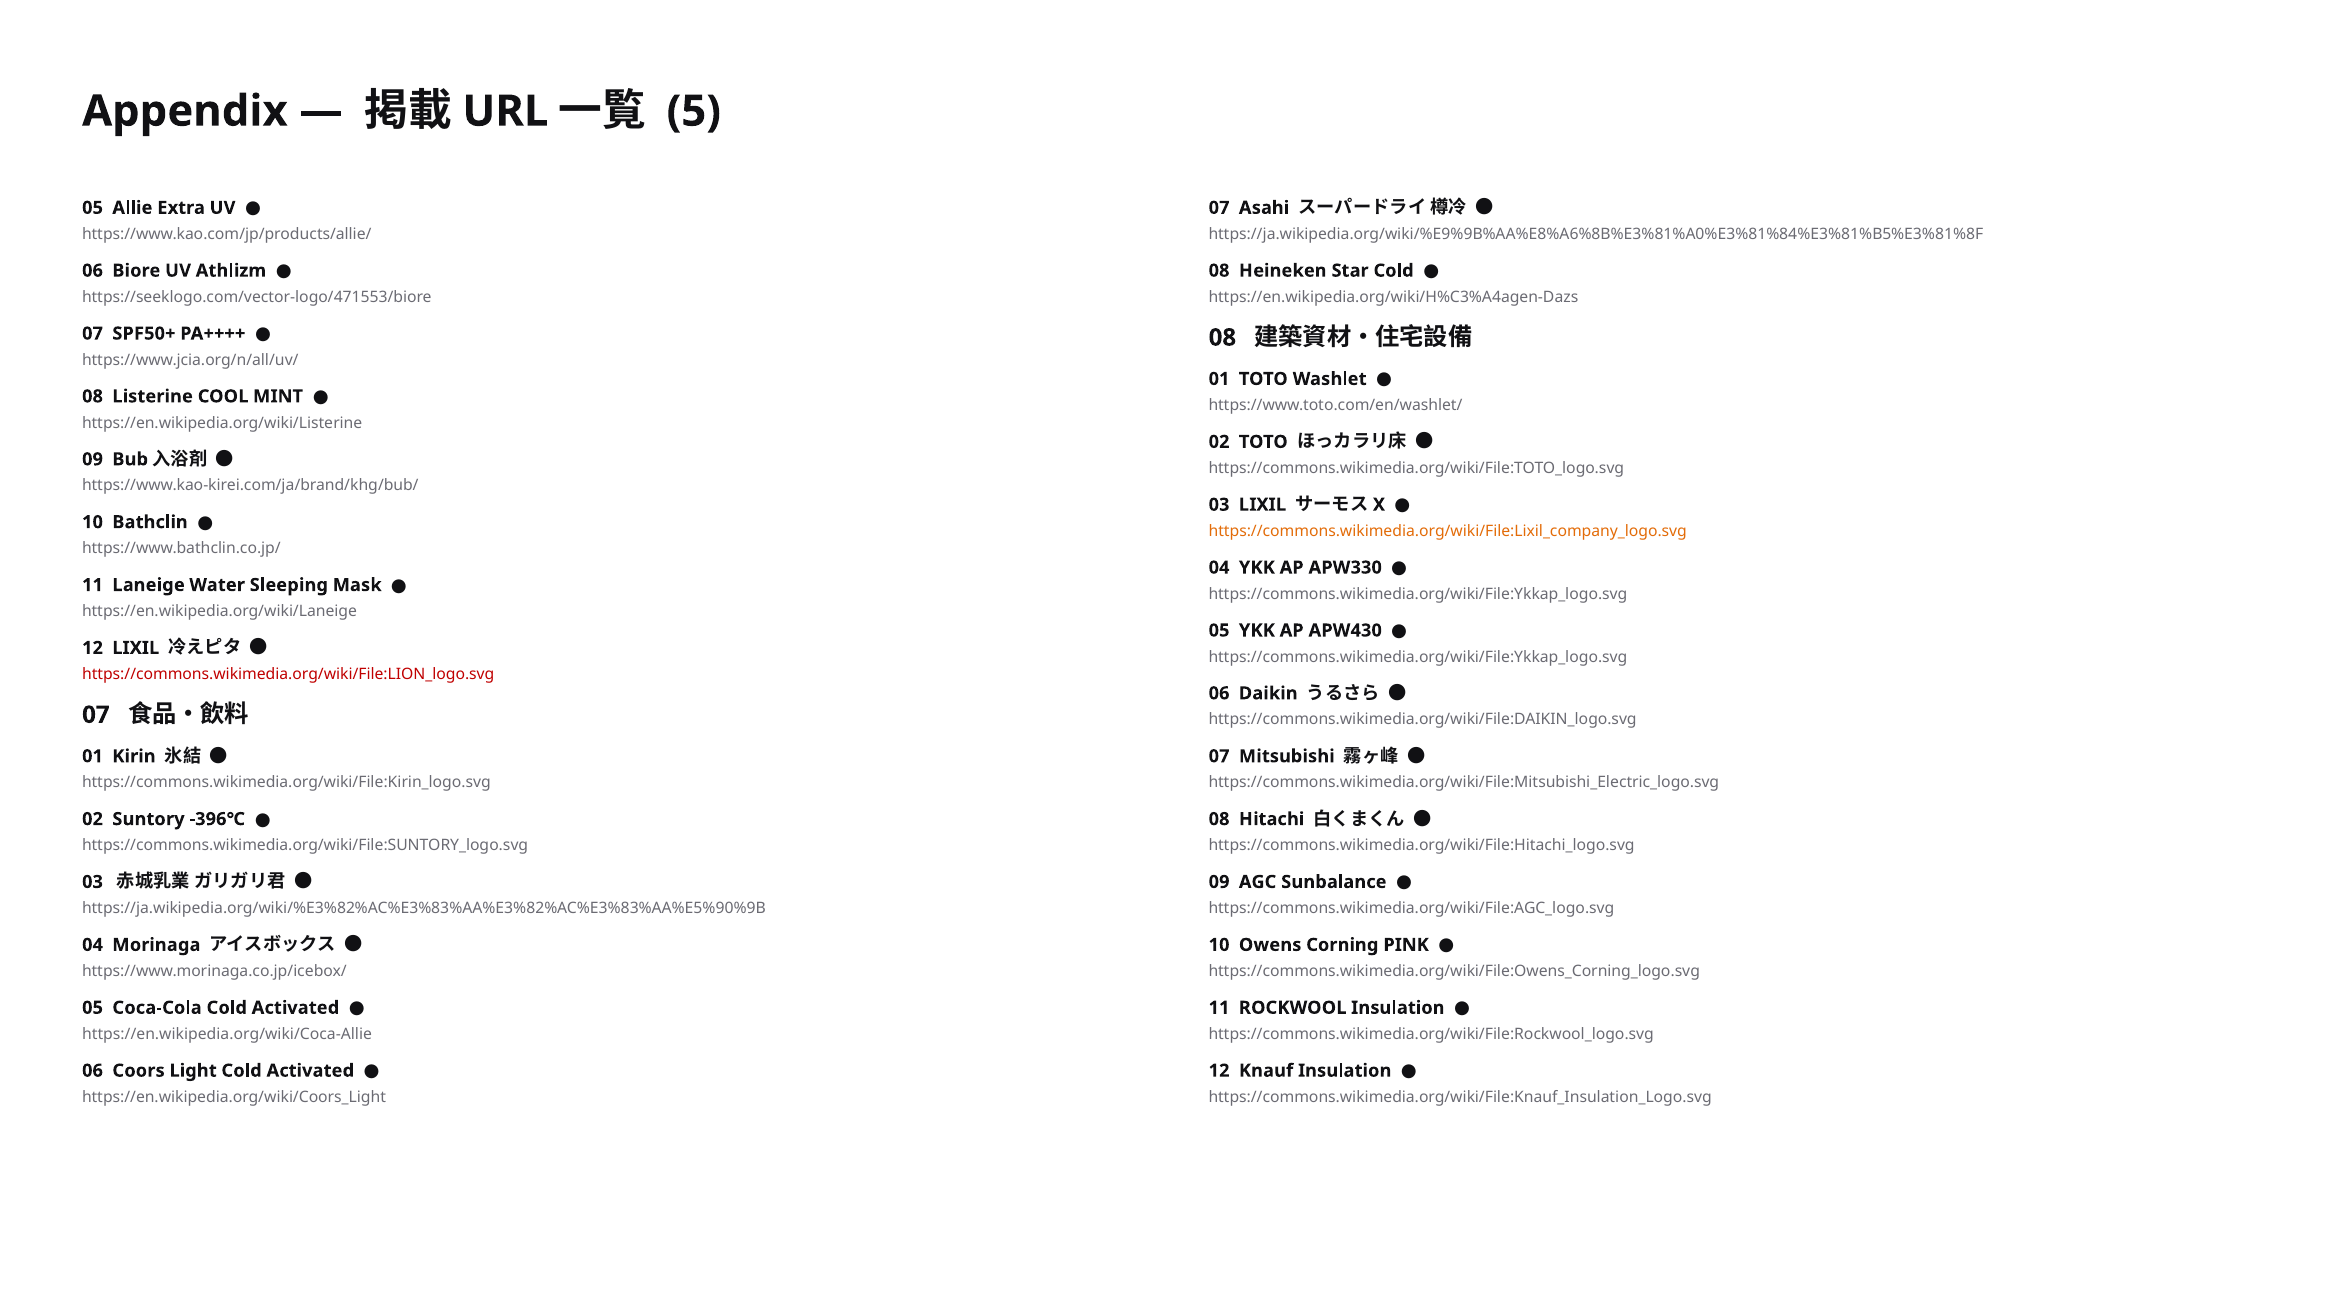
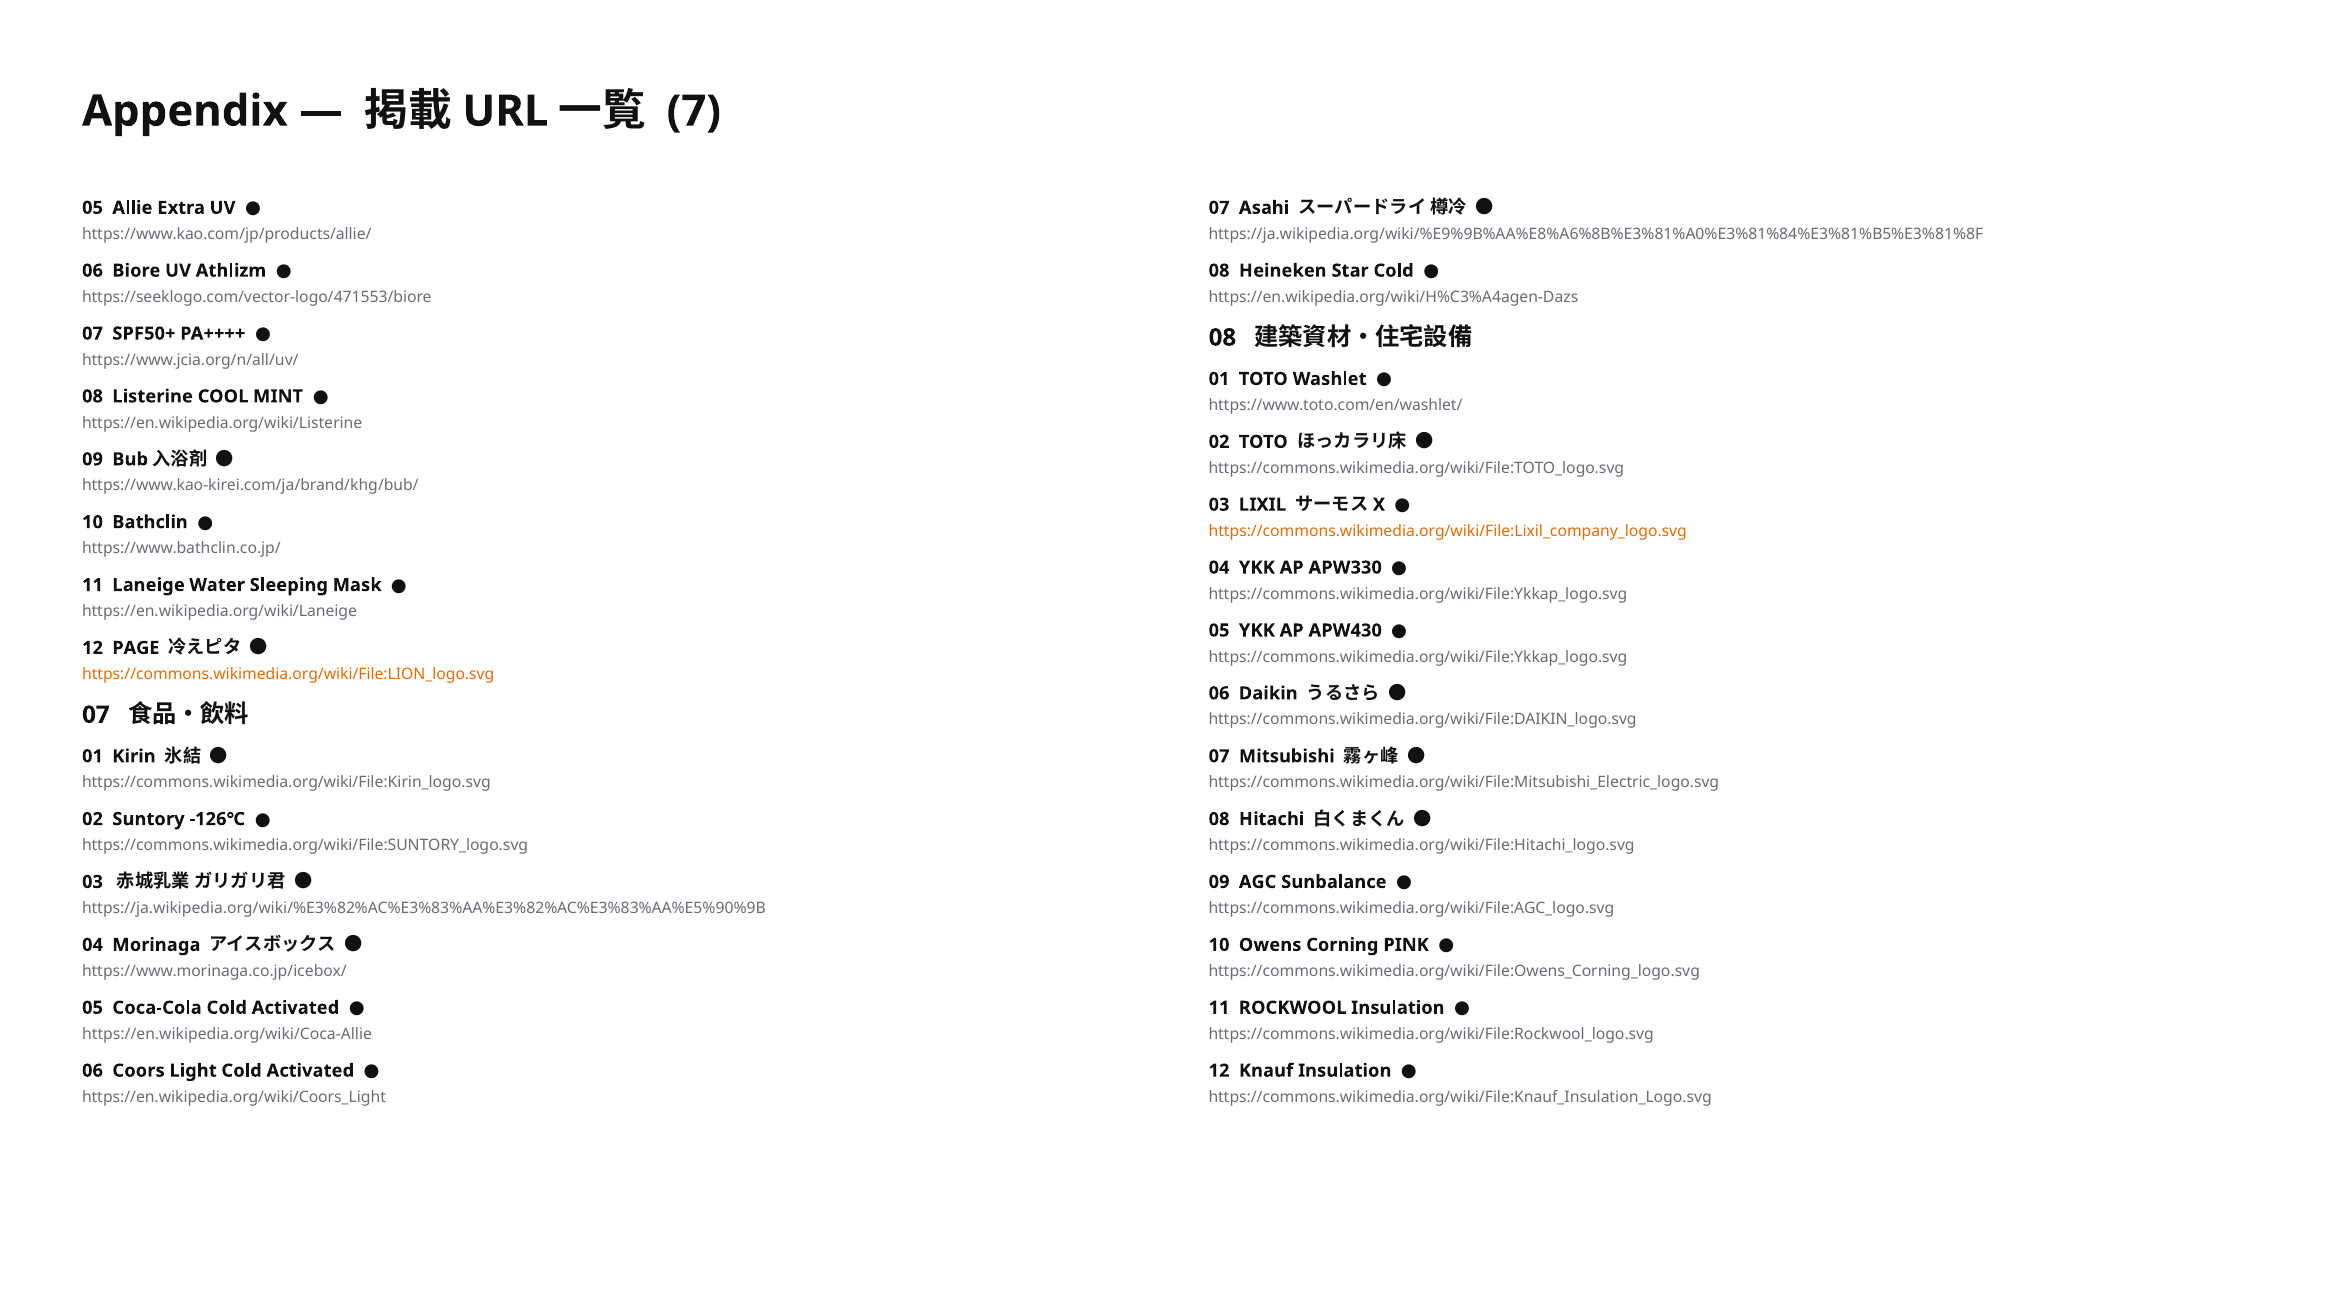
5: 5 -> 7 (694, 111)
12 LIXIL: LIXIL -> PAGE (136, 648)
https://commons.wikimedia.org/wiki/File:LION_logo.svg colour: red -> orange (288, 675)
-396℃: -396℃ -> -126℃ (217, 820)
